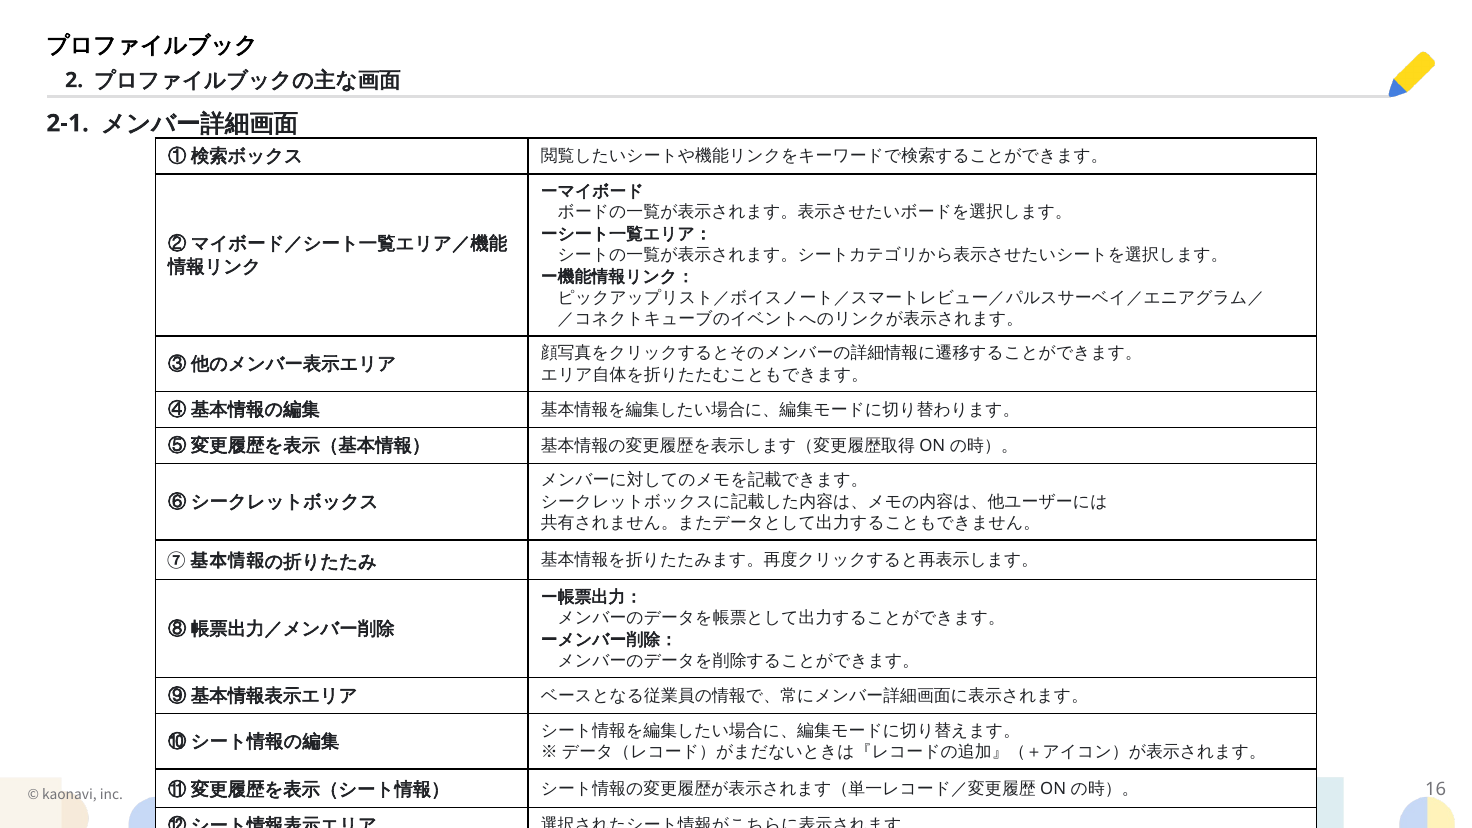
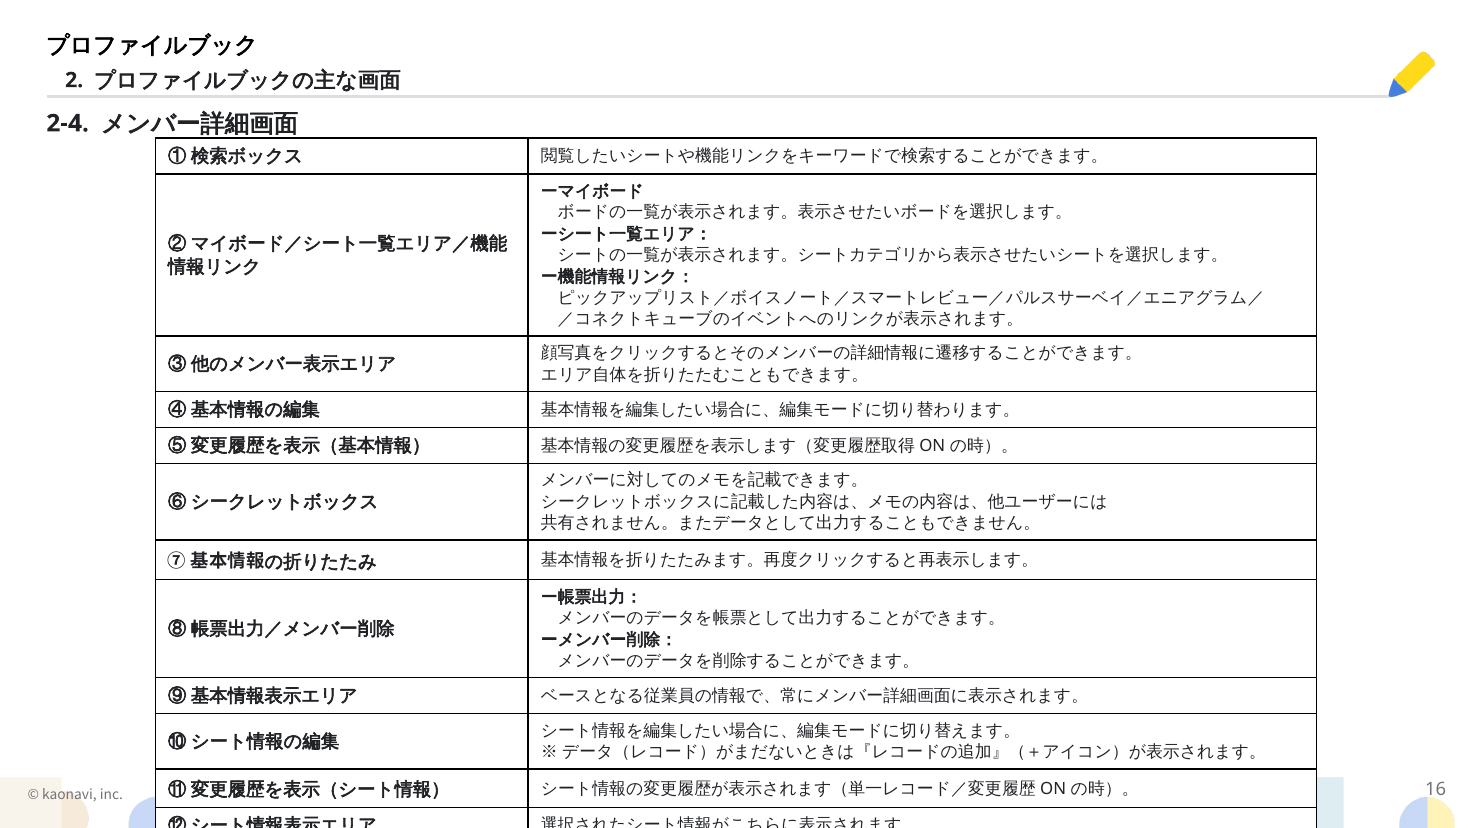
2-1: 2-1 -> 2-4 (68, 123)
